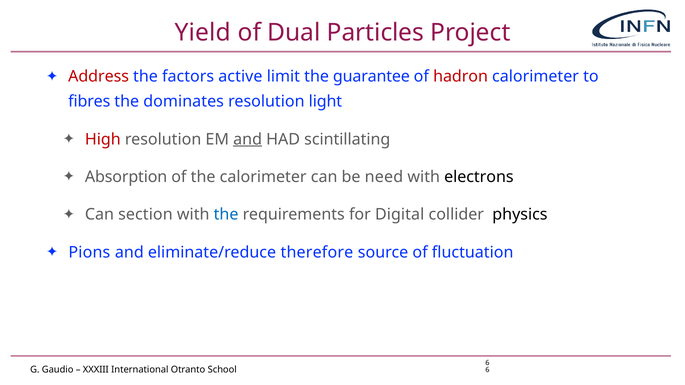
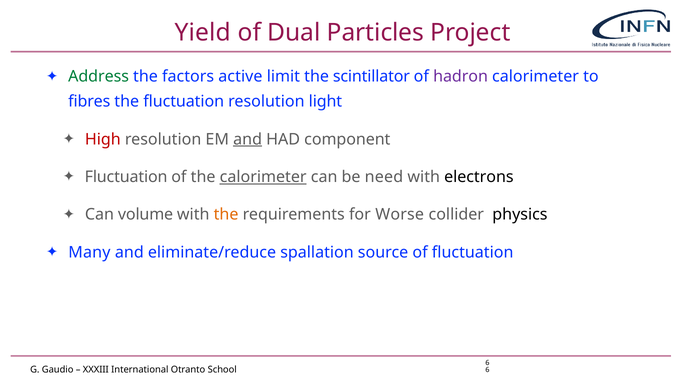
Address colour: red -> green (99, 77)
guarantee: guarantee -> scintillator (371, 77)
hadron colour: red -> purple (461, 77)
the dominates: dominates -> fluctuation (184, 102)
scintillating: scintillating -> component (347, 139)
Absorption: Absorption -> Fluctuation (126, 177)
calorimeter underline: none -> present (263, 177)
section: section -> volume (146, 215)
the colour: blue -> orange (226, 215)
Digital: Digital -> Worse (400, 215)
Pions: Pions -> Many (89, 252)
therefore: therefore -> spallation (317, 252)
